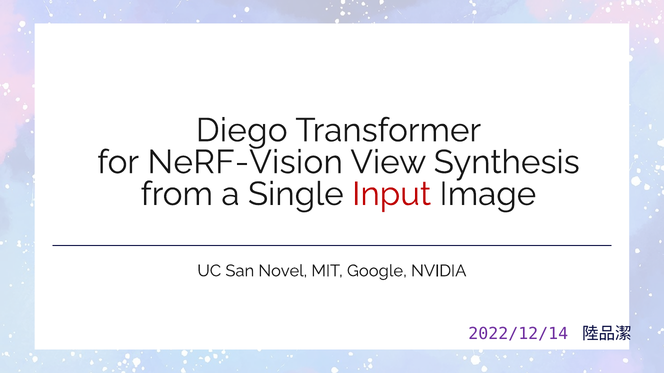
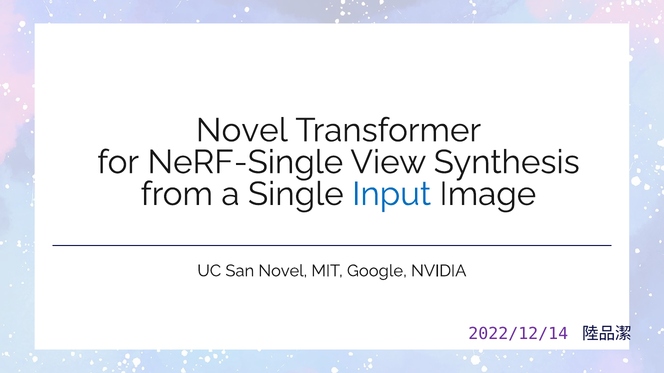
Diego: Diego -> Novel (242, 131)
NeRF-Vision: NeRF-Vision -> NeRF-Single (245, 162)
Input colour: red -> blue (392, 194)
